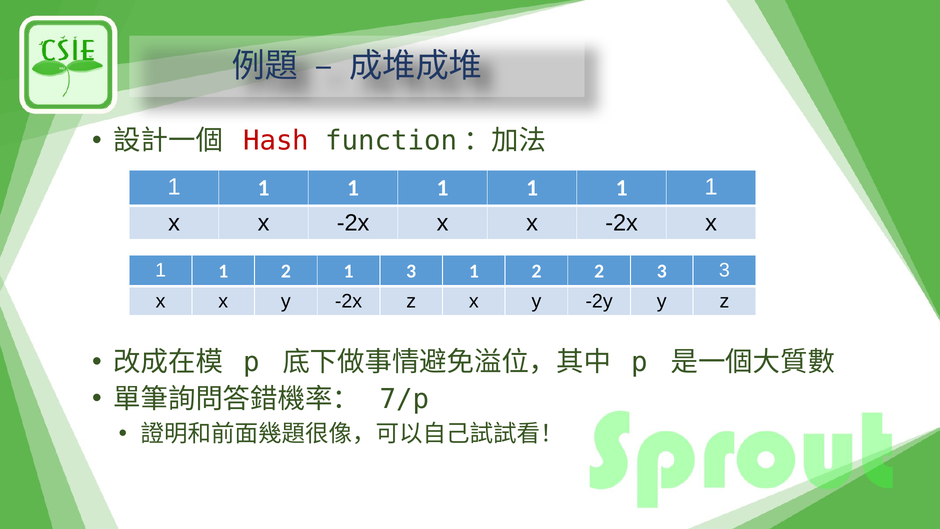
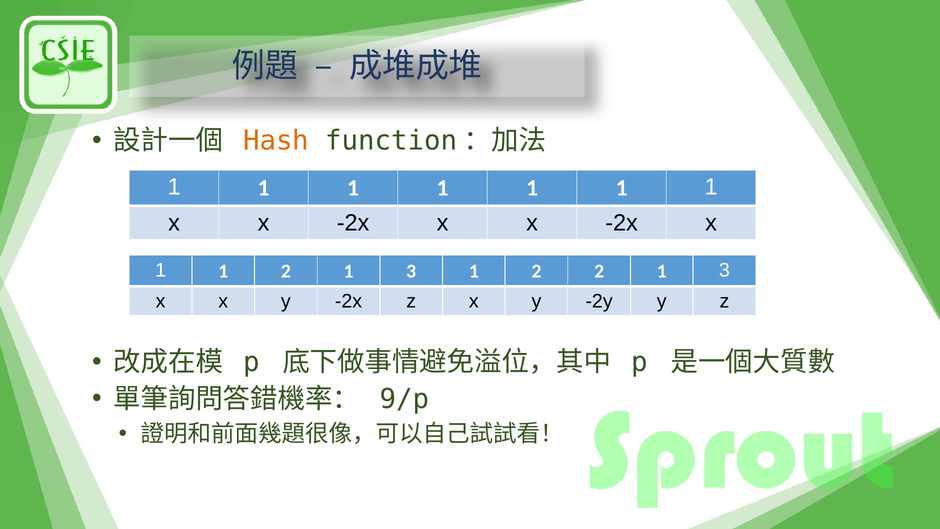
Hash colour: red -> orange (276, 140)
2 2 3: 3 -> 1 (662, 271)
7/p: 7/p -> 9/p (405, 399)
